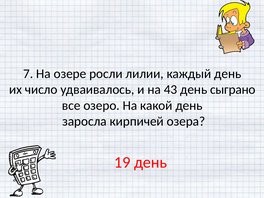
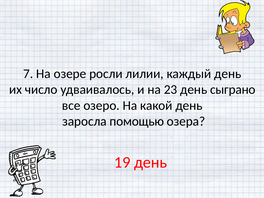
43: 43 -> 23 (171, 90)
кирпичей: кирпичей -> помощью (137, 121)
